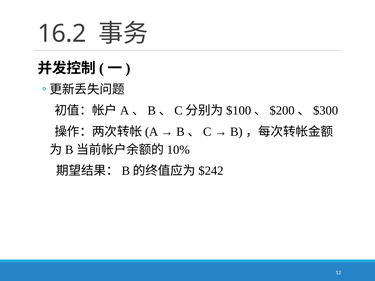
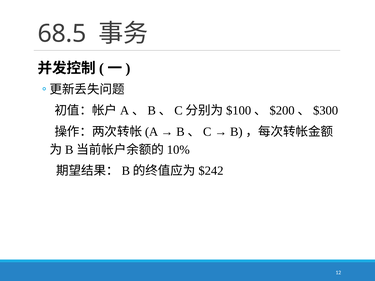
16.2: 16.2 -> 68.5 (62, 34)
